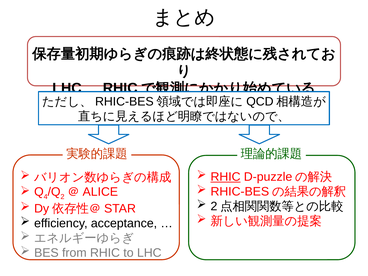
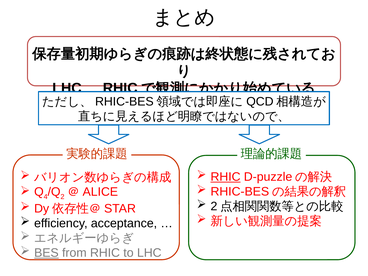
BES underline: none -> present (46, 253)
